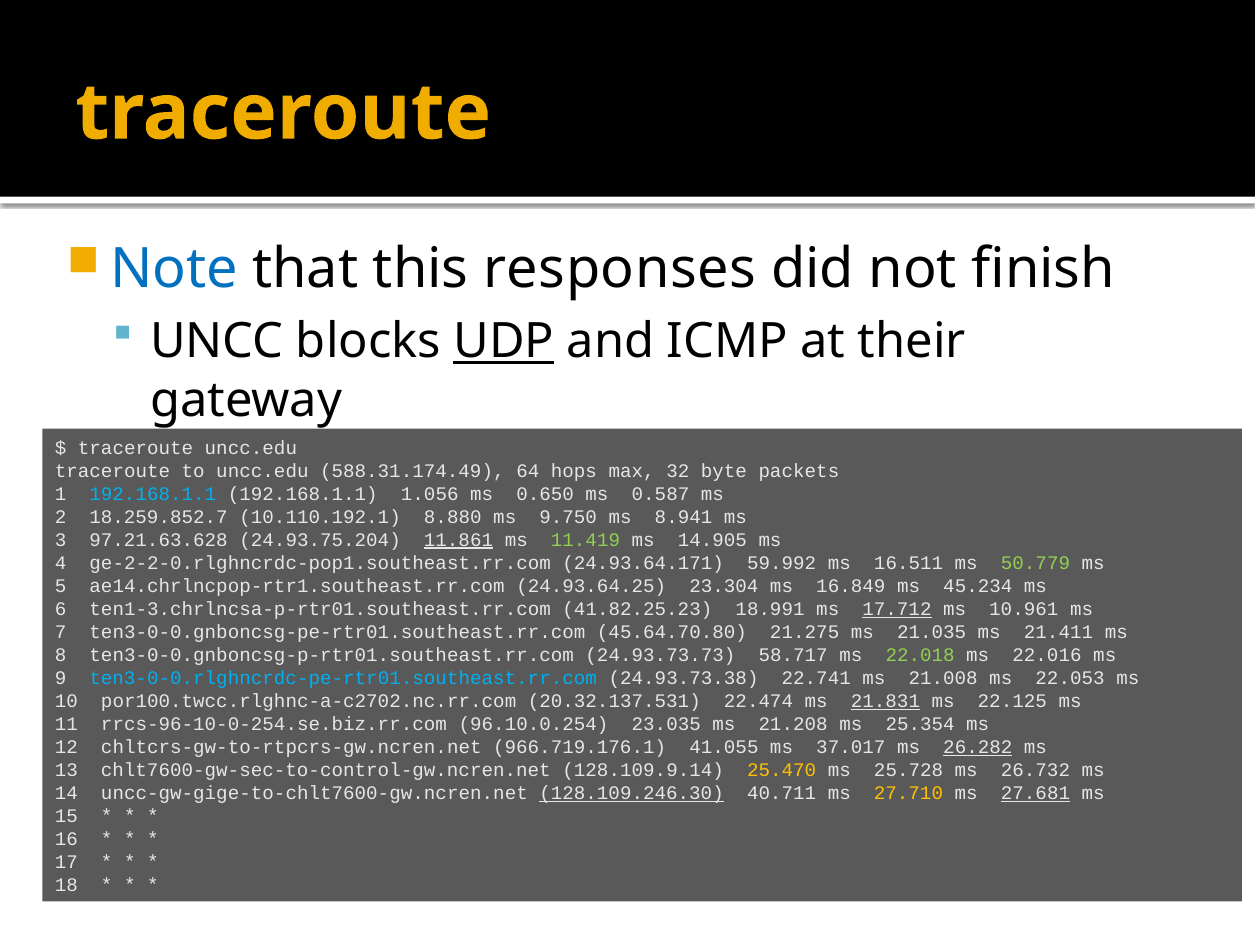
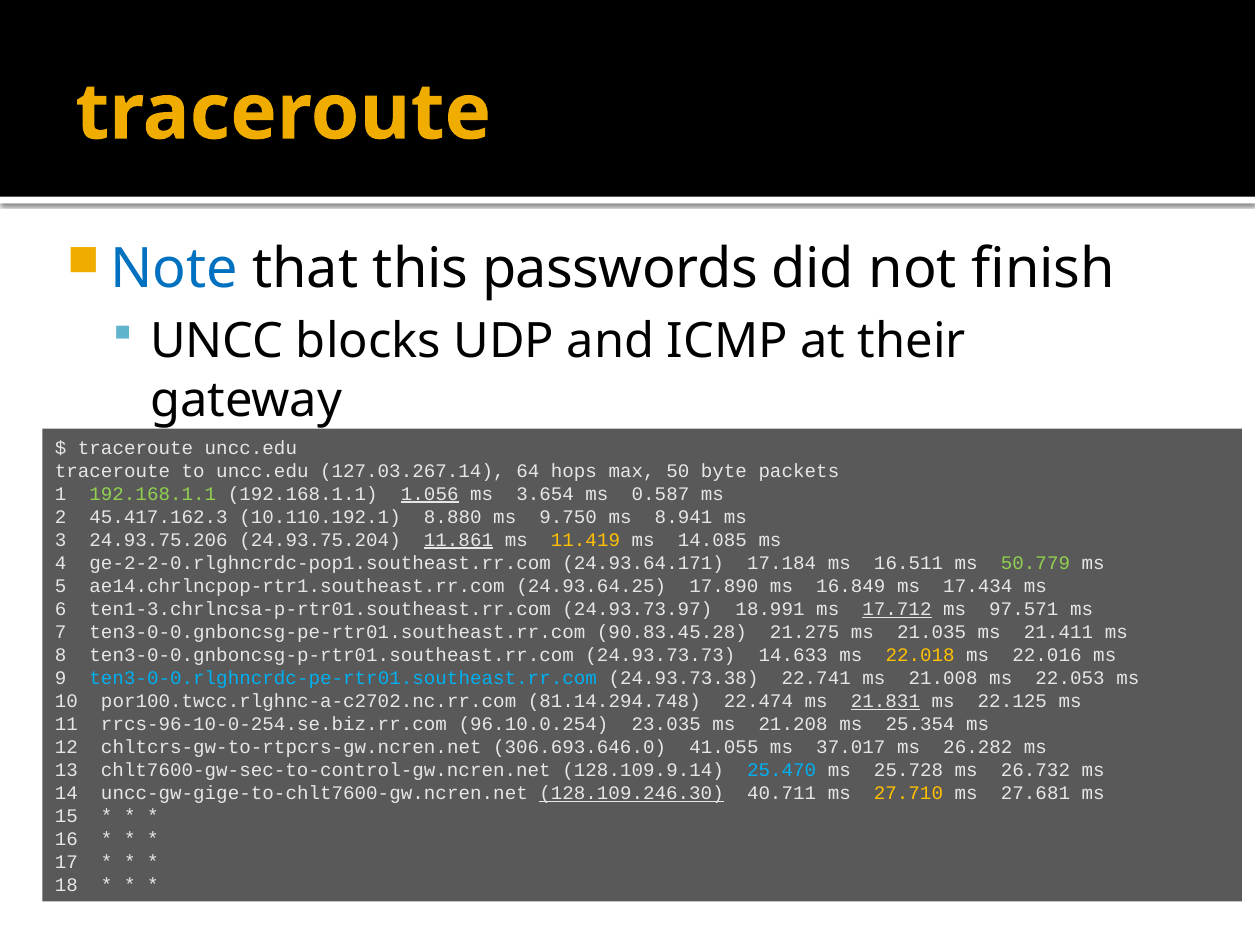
responses: responses -> passwords (620, 270)
UDP underline: present -> none (504, 342)
588.31.174.49: 588.31.174.49 -> 127.03.267.14 (412, 471)
32: 32 -> 50 (678, 471)
192.168.1.1 colour: light blue -> light green (153, 494)
1.056 underline: none -> present (430, 494)
0.650: 0.650 -> 3.654 (545, 494)
18.259.852.7: 18.259.852.7 -> 45.417.162.3 (159, 517)
97.21.63.628: 97.21.63.628 -> 24.93.75.206 (159, 540)
11.419 colour: light green -> yellow (585, 540)
14.905: 14.905 -> 14.085 (712, 540)
59.992: 59.992 -> 17.184 (782, 563)
23.304: 23.304 -> 17.890 (724, 586)
45.234: 45.234 -> 17.434 (978, 586)
41.82.25.23: 41.82.25.23 -> 24.93.73.97 (637, 609)
10.961: 10.961 -> 97.571 (1024, 609)
45.64.70.80: 45.64.70.80 -> 90.83.45.28 (672, 632)
58.717: 58.717 -> 14.633 (793, 655)
22.018 colour: light green -> yellow (920, 655)
20.32.137.531: 20.32.137.531 -> 81.14.294.748 (614, 701)
966.719.176.1: 966.719.176.1 -> 306.693.646.0 (580, 747)
26.282 underline: present -> none (978, 747)
25.470 colour: yellow -> light blue (782, 770)
27.681 underline: present -> none (1035, 793)
